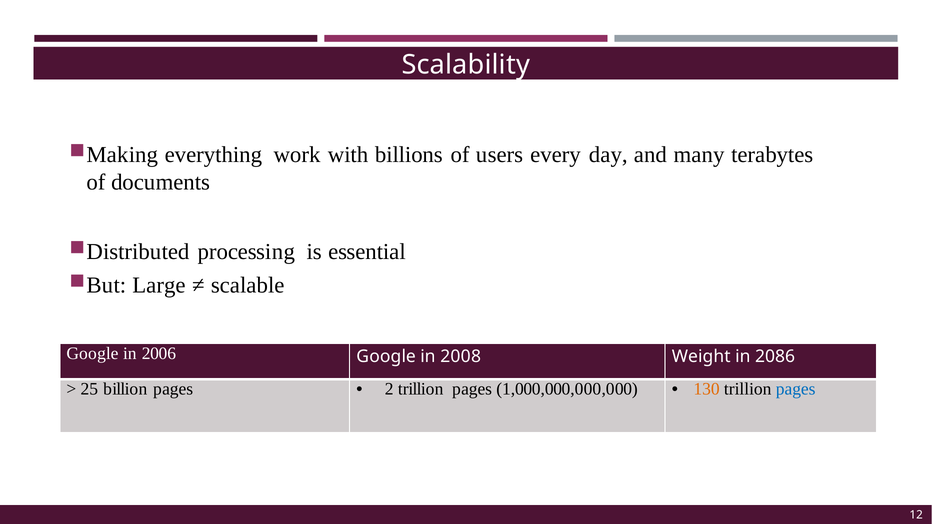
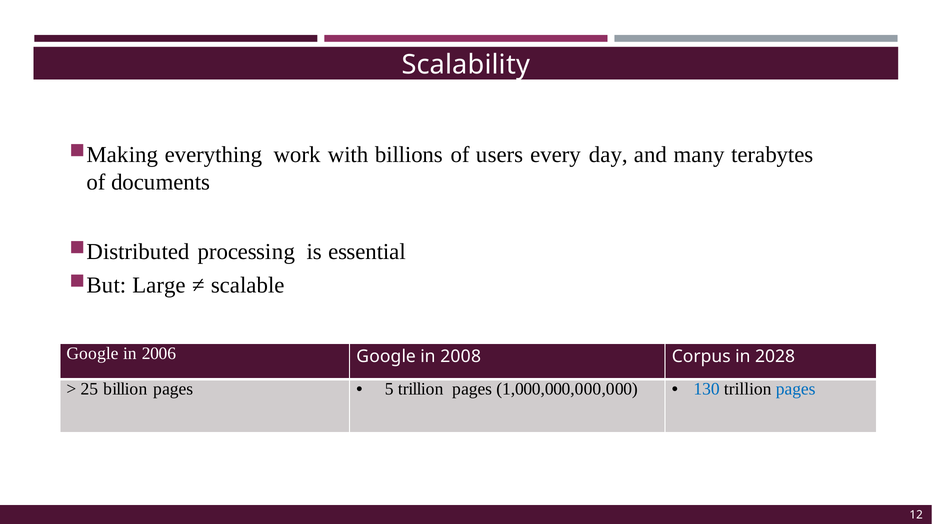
Weight: Weight -> Corpus (701, 357)
2086: 2086 -> 2028 (775, 357)
2: 2 -> 5 (389, 389)
130 colour: orange -> blue (707, 389)
